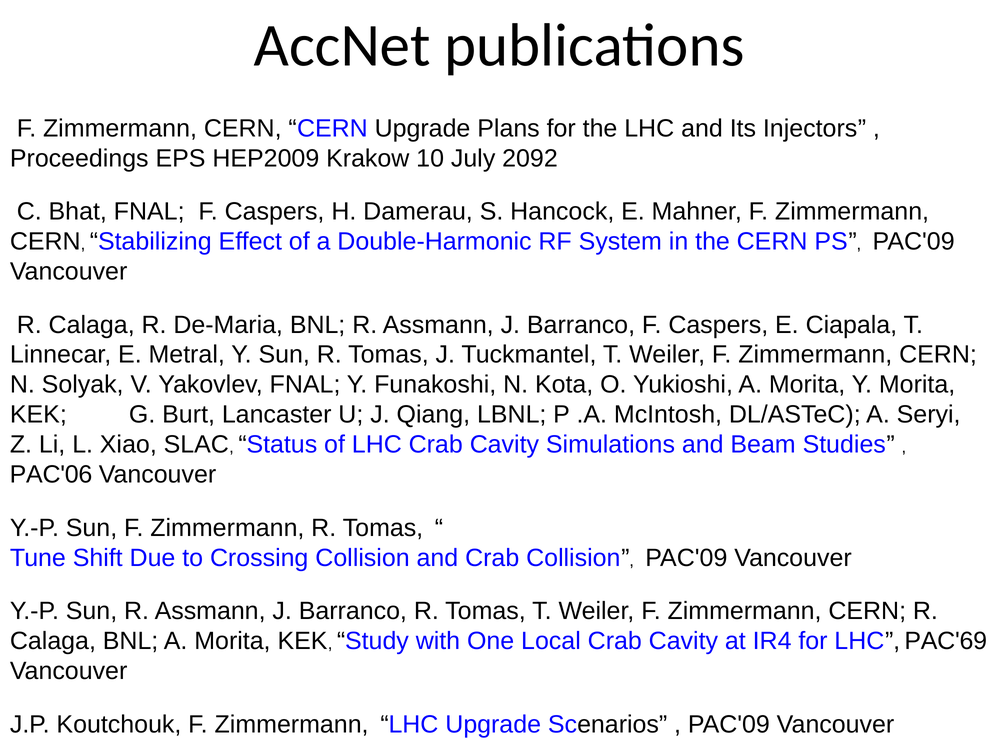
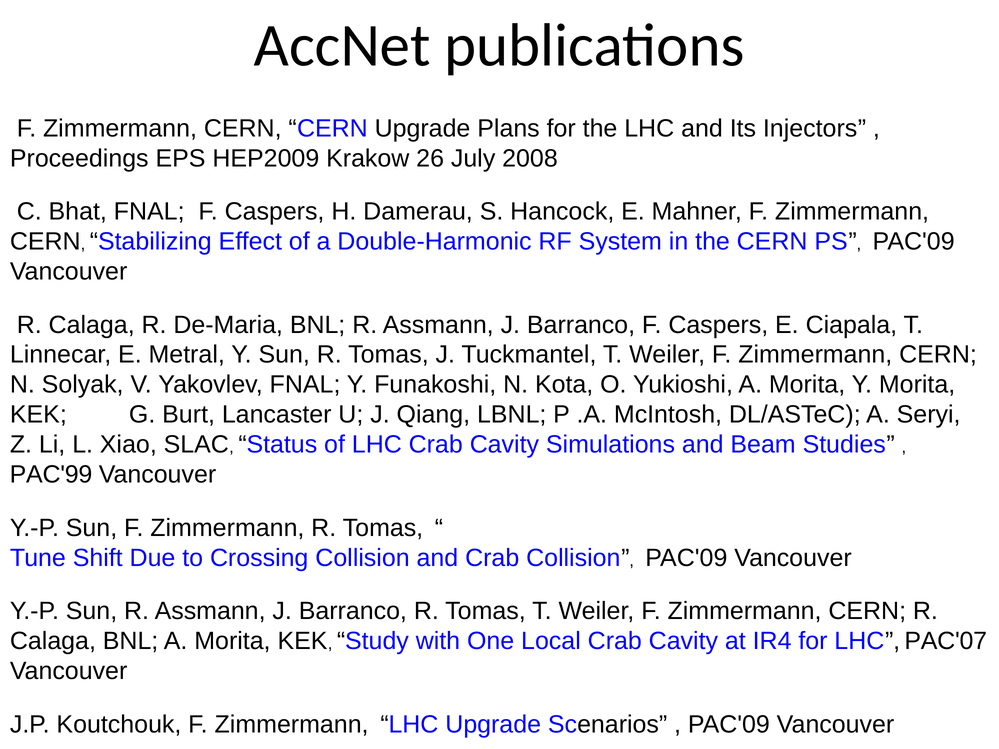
10: 10 -> 26 (430, 158)
2092: 2092 -> 2008 (530, 158)
PAC'06: PAC'06 -> PAC'99 (51, 475)
PAC'69: PAC'69 -> PAC'07 (946, 641)
